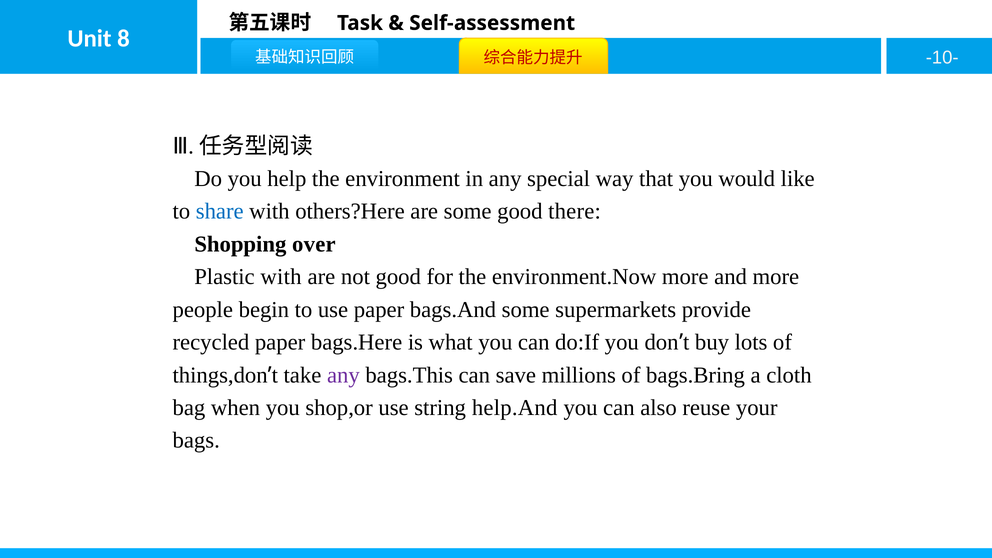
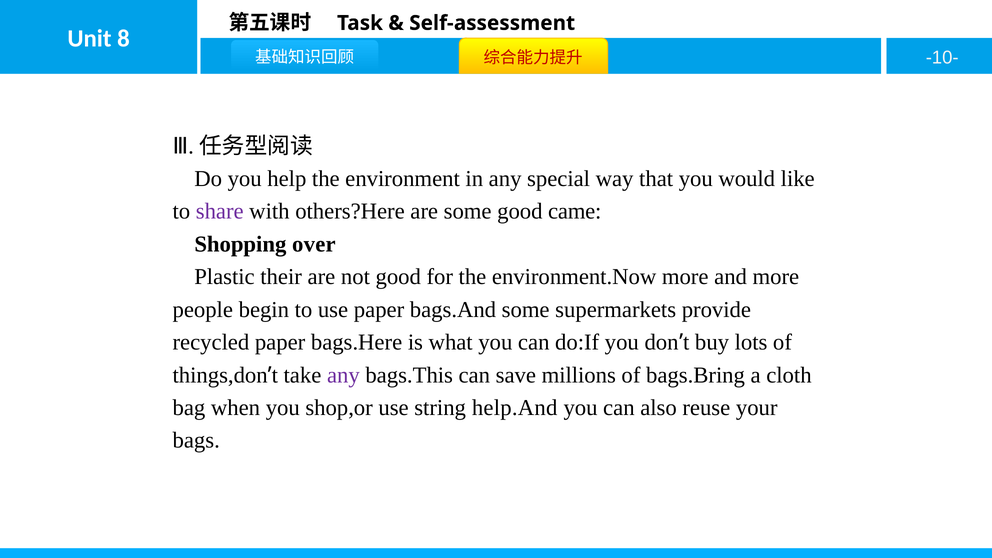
share colour: blue -> purple (220, 211)
there: there -> came (575, 211)
Plastic with: with -> their (281, 277)
